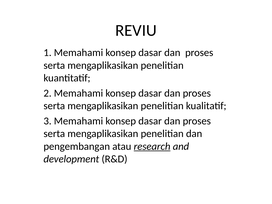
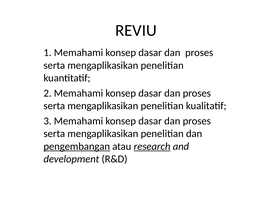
pengembangan underline: none -> present (77, 146)
